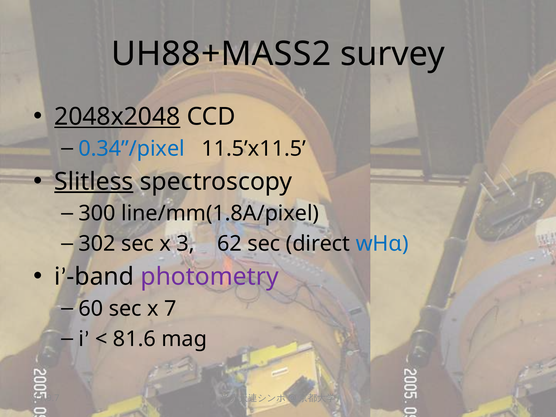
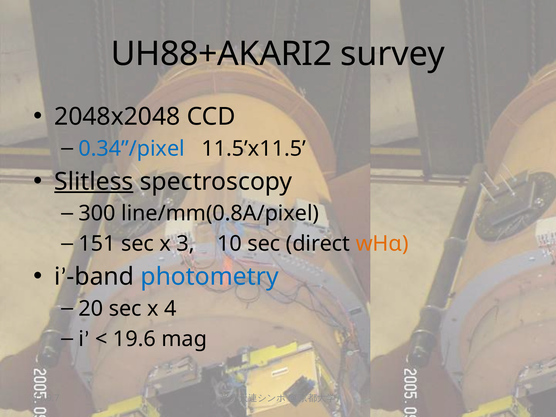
UH88+MASS2: UH88+MASS2 -> UH88+AKARI2 (221, 54)
2048x2048 underline: present -> none (117, 117)
line/mm(1.8A/pixel: line/mm(1.8A/pixel -> line/mm(0.8A/pixel (220, 213)
302: 302 -> 151 (97, 244)
62: 62 -> 10 (229, 244)
wHα colour: blue -> orange (382, 244)
photometry colour: purple -> blue (210, 277)
60: 60 -> 20 (91, 309)
7: 7 -> 4 (170, 309)
81.6: 81.6 -> 19.6 (134, 339)
